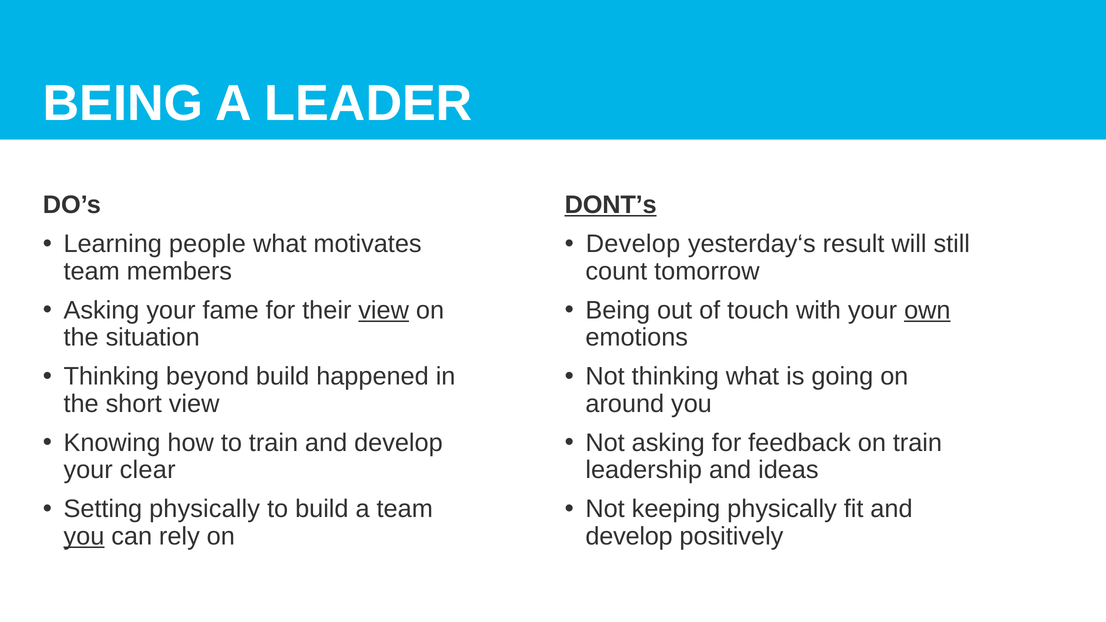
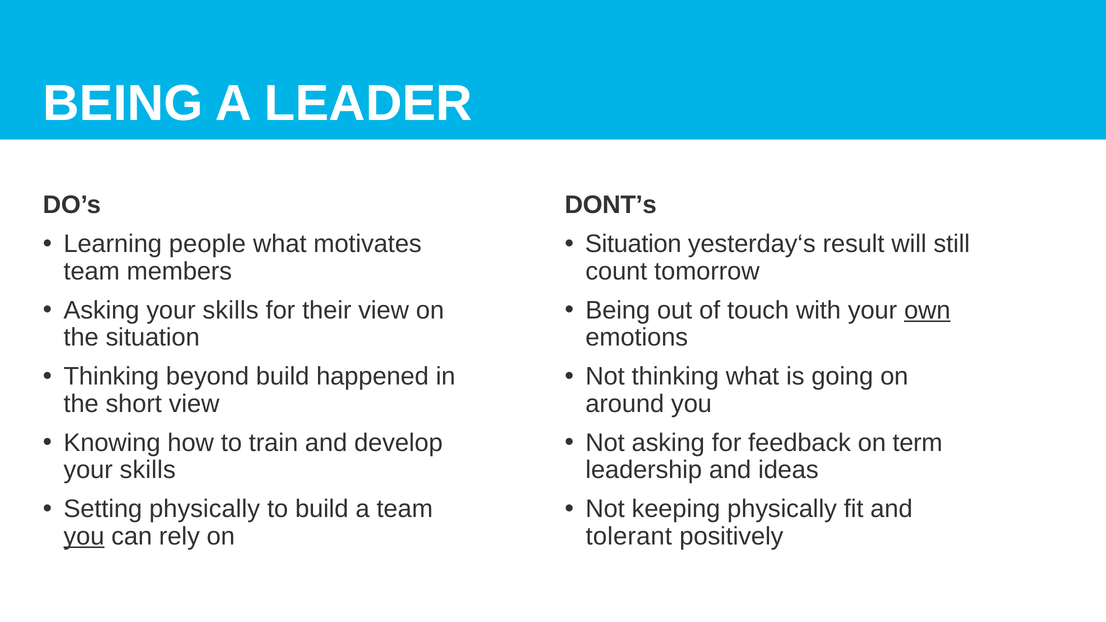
DONT’s underline: present -> none (611, 205)
Develop: Develop -> Situation (633, 244)
Asking your fame: fame -> skills (231, 310)
view underline: present -> none (384, 310)
on train: train -> term (918, 443)
clear: clear -> skills (148, 470)
develop: develop -> tolerant (629, 536)
